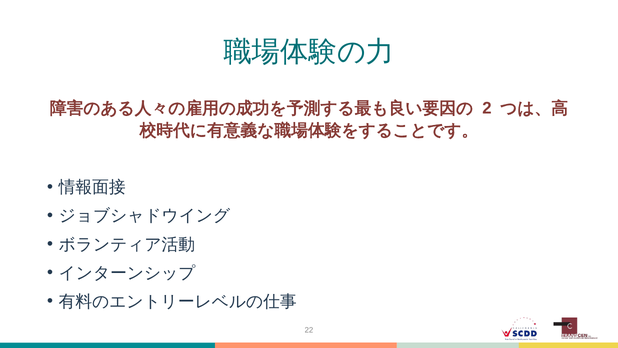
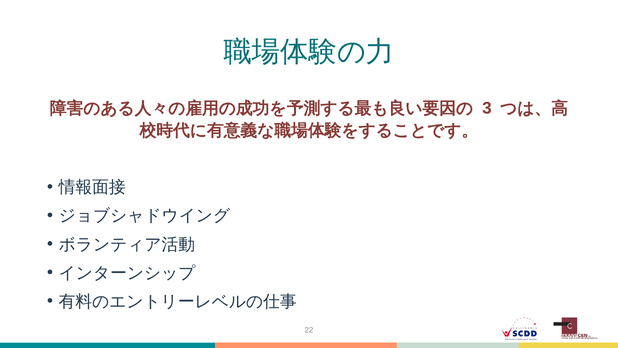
2: 2 -> 3 (487, 108)
